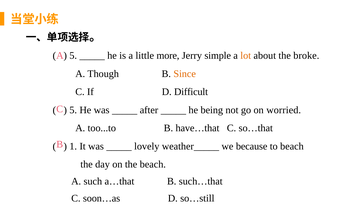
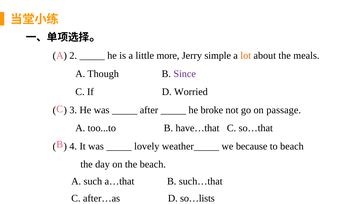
5: 5 -> 2 (73, 56)
broke: broke -> meals (306, 56)
Since colour: orange -> purple (185, 74)
Difficult: Difficult -> Worried (191, 92)
5: 5 -> 3 (73, 110)
being: being -> broke (212, 110)
worried: worried -> passage (284, 110)
1: 1 -> 4 (73, 146)
soon…as: soon…as -> after…as (102, 198)
so…still: so…still -> so…lists (197, 198)
